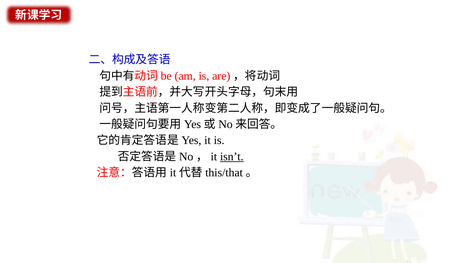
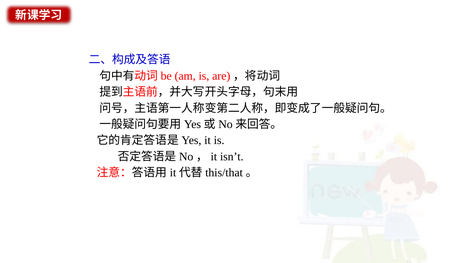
isn’t underline: present -> none (232, 157)
